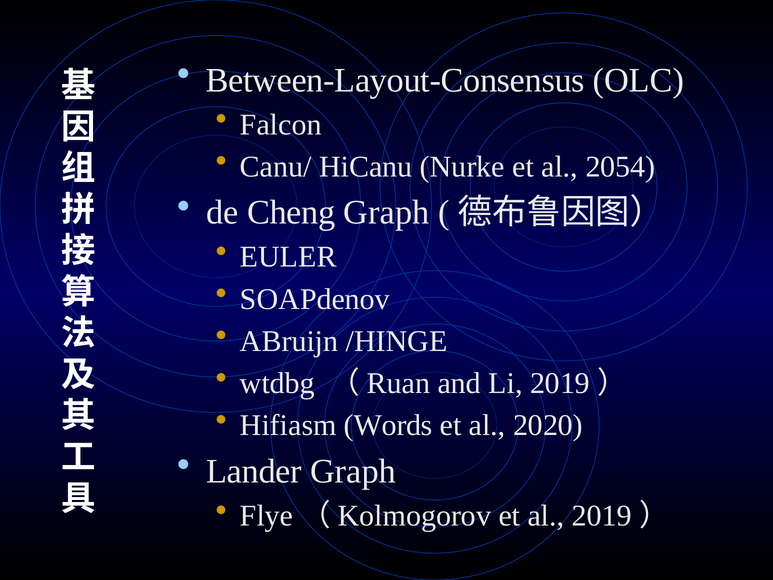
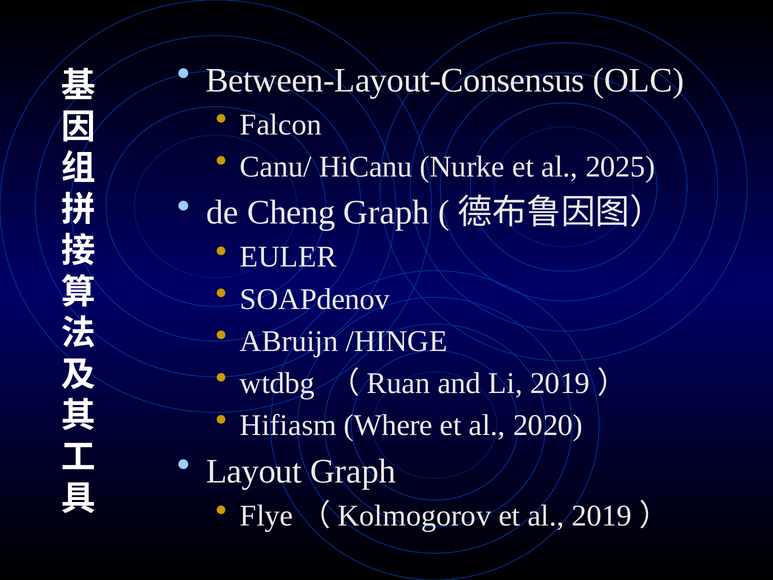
2054: 2054 -> 2025 (621, 167)
Words: Words -> Where (388, 425)
Lander: Lander -> Layout (254, 471)
